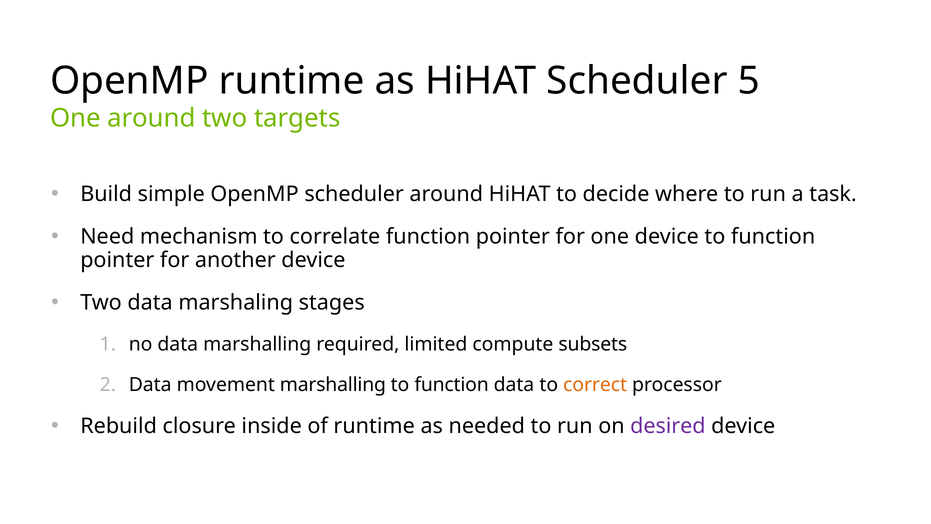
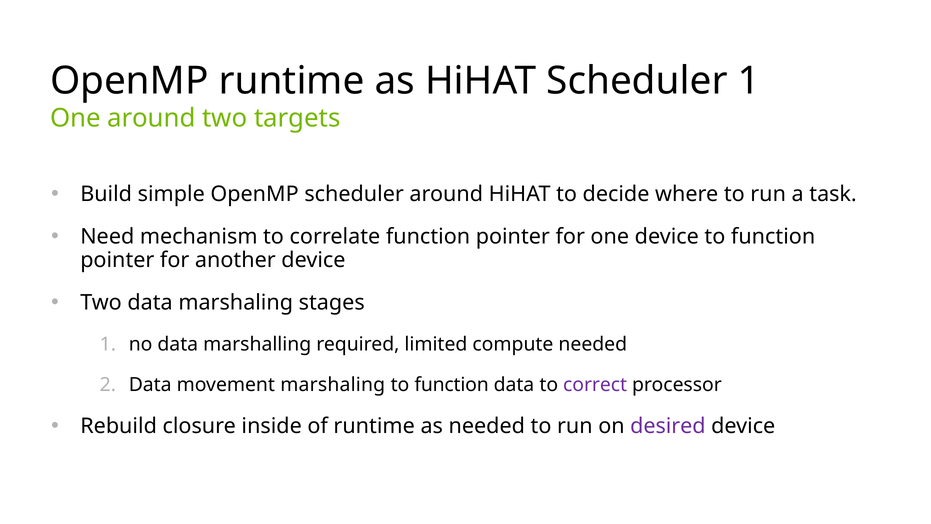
Scheduler 5: 5 -> 1 (749, 81)
compute subsets: subsets -> needed (593, 344)
movement marshalling: marshalling -> marshaling (333, 384)
correct colour: orange -> purple (595, 384)
